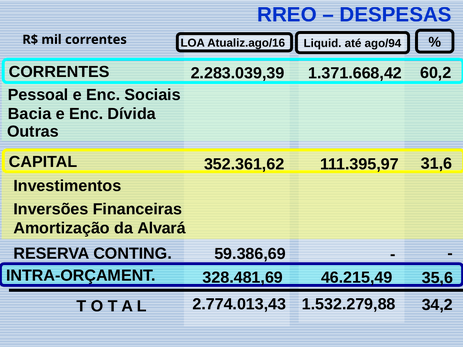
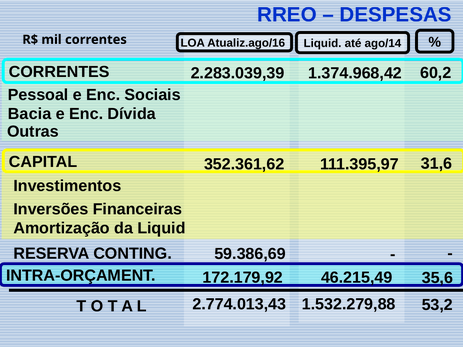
ago/94: ago/94 -> ago/14 (383, 43)
1.371.668,42: 1.371.668,42 -> 1.374.968,42 (355, 73)
da Alvará: Alvará -> Liquid (161, 228)
328.481,69: 328.481,69 -> 172.179,92 (243, 278)
34,2: 34,2 -> 53,2 (437, 305)
